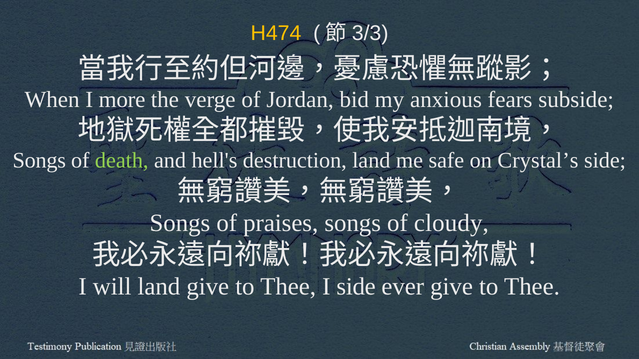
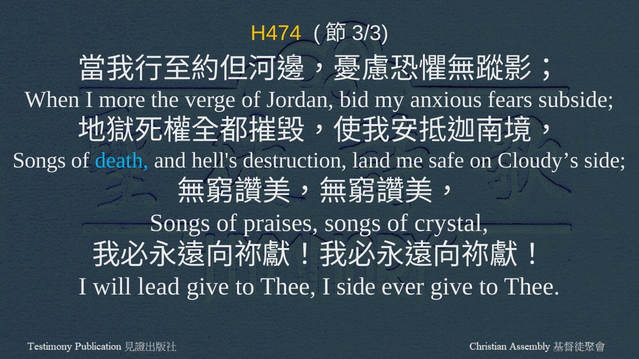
death colour: light green -> light blue (122, 161)
Crystal’s: Crystal’s -> Cloudy’s (538, 161)
cloudy: cloudy -> crystal (451, 223)
will land: land -> lead (159, 287)
